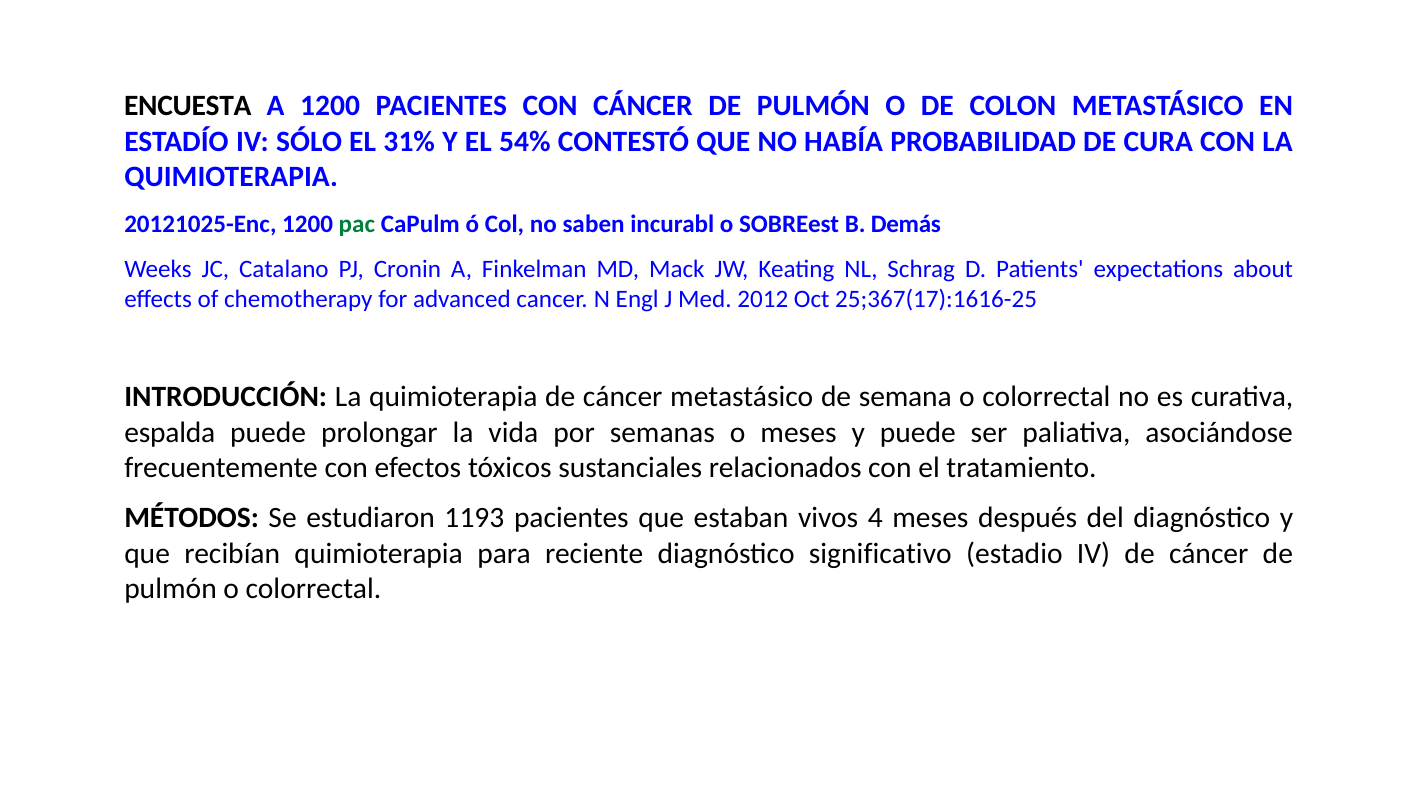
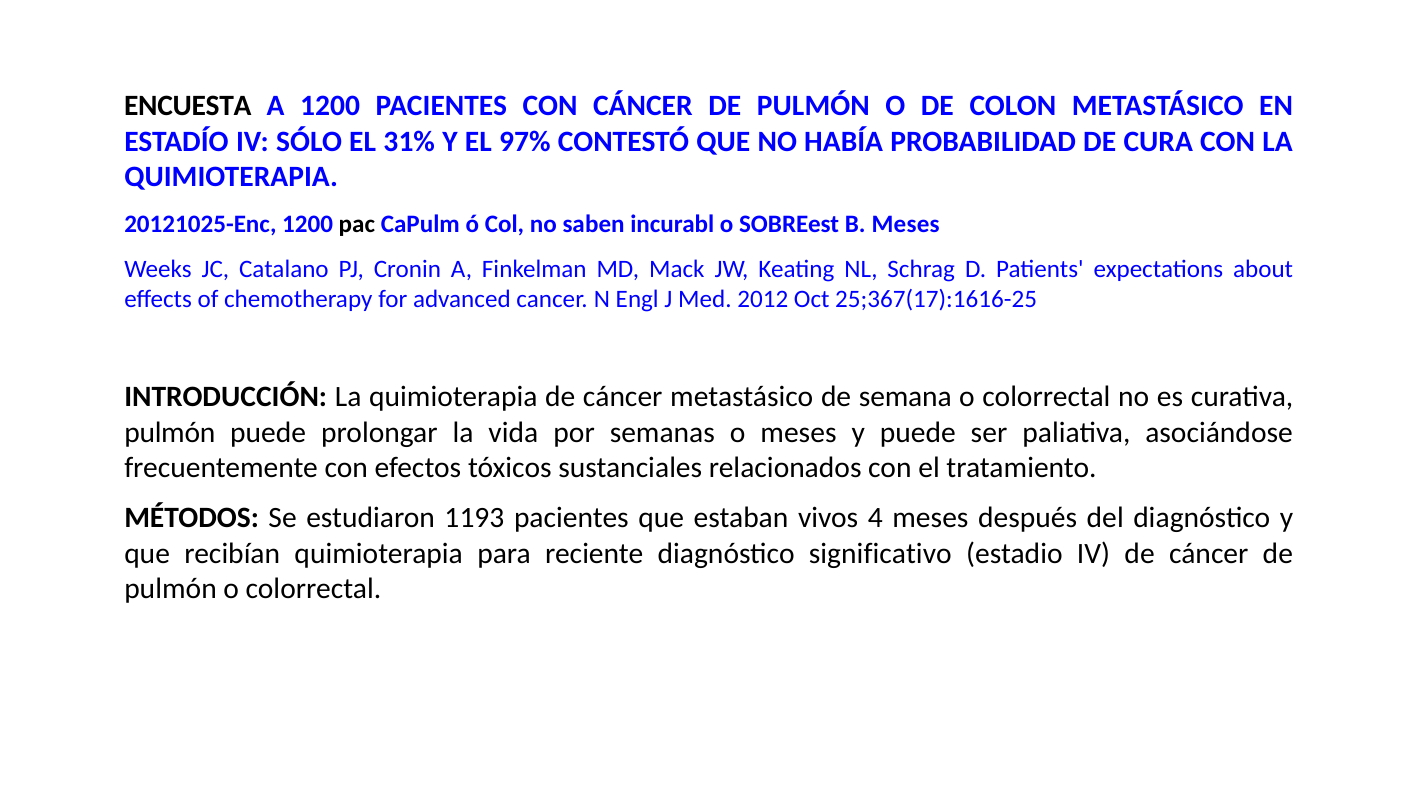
54%: 54% -> 97% (525, 141)
pac colour: green -> black (357, 224)
B Demás: Demás -> Meses (906, 224)
espalda: espalda -> pulmón (170, 433)
